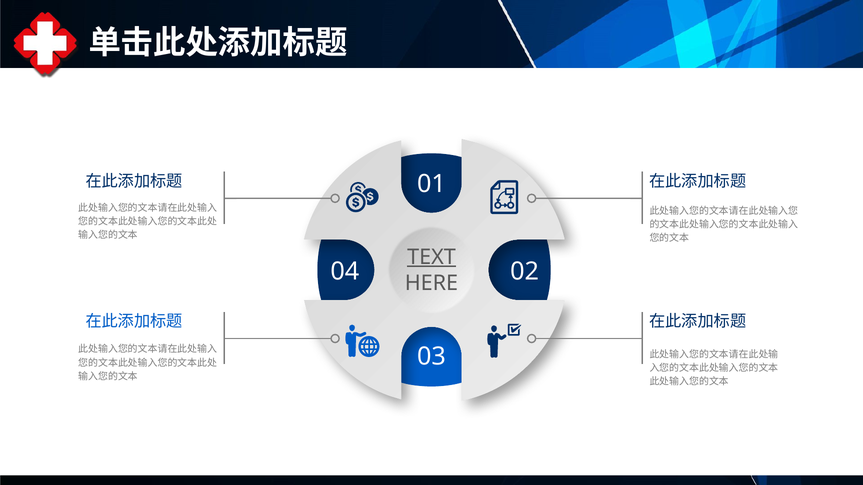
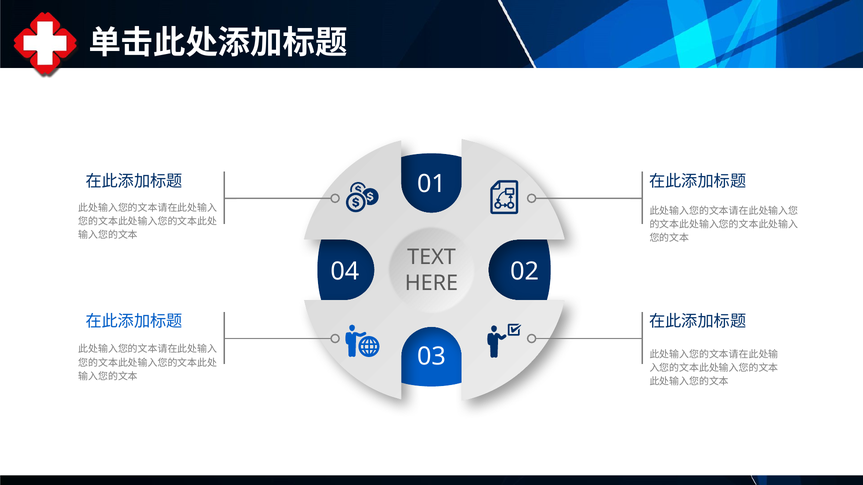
TEXT underline: present -> none (432, 257)
